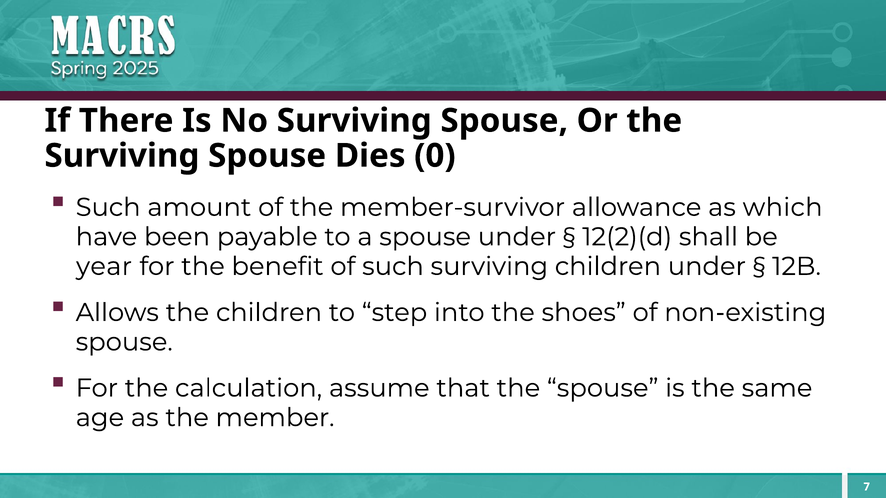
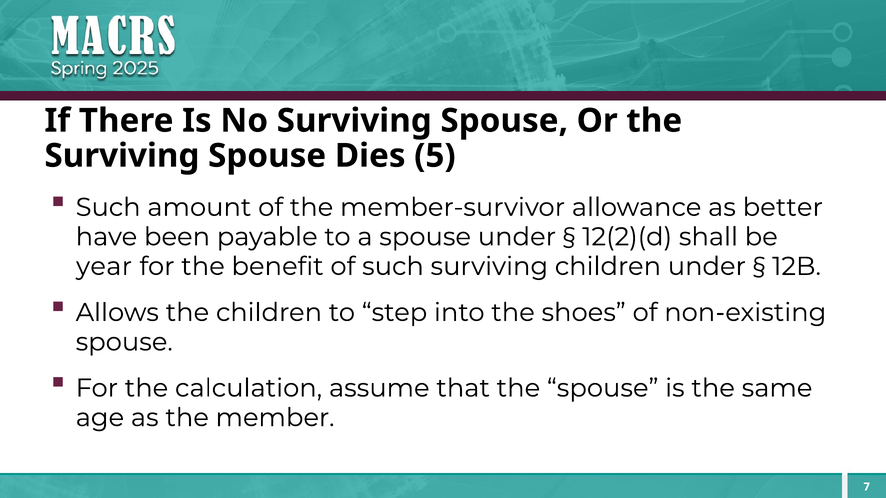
0: 0 -> 5 (435, 156)
which: which -> better (783, 207)
